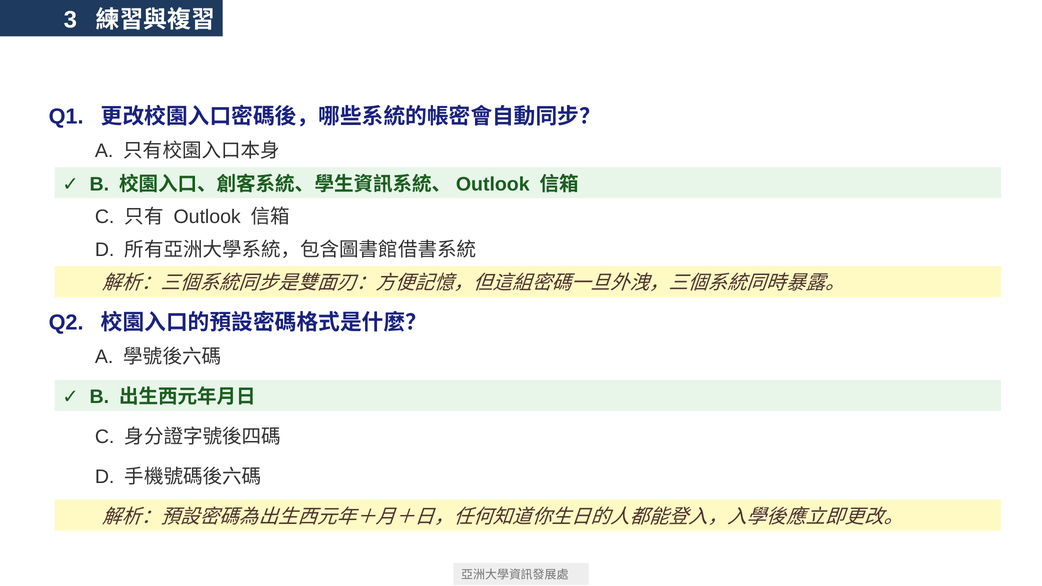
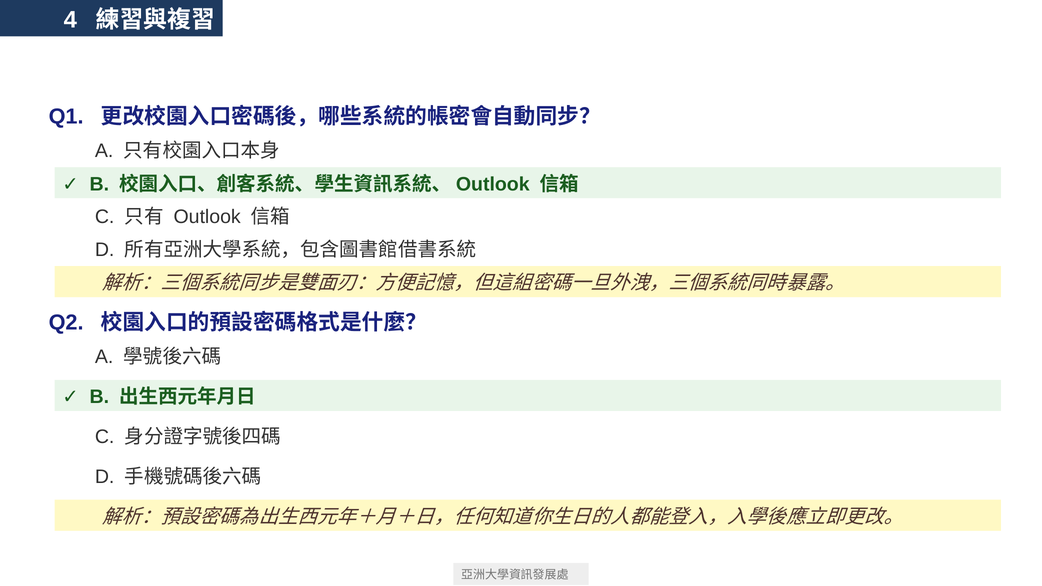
3: 3 -> 4 (70, 20)
